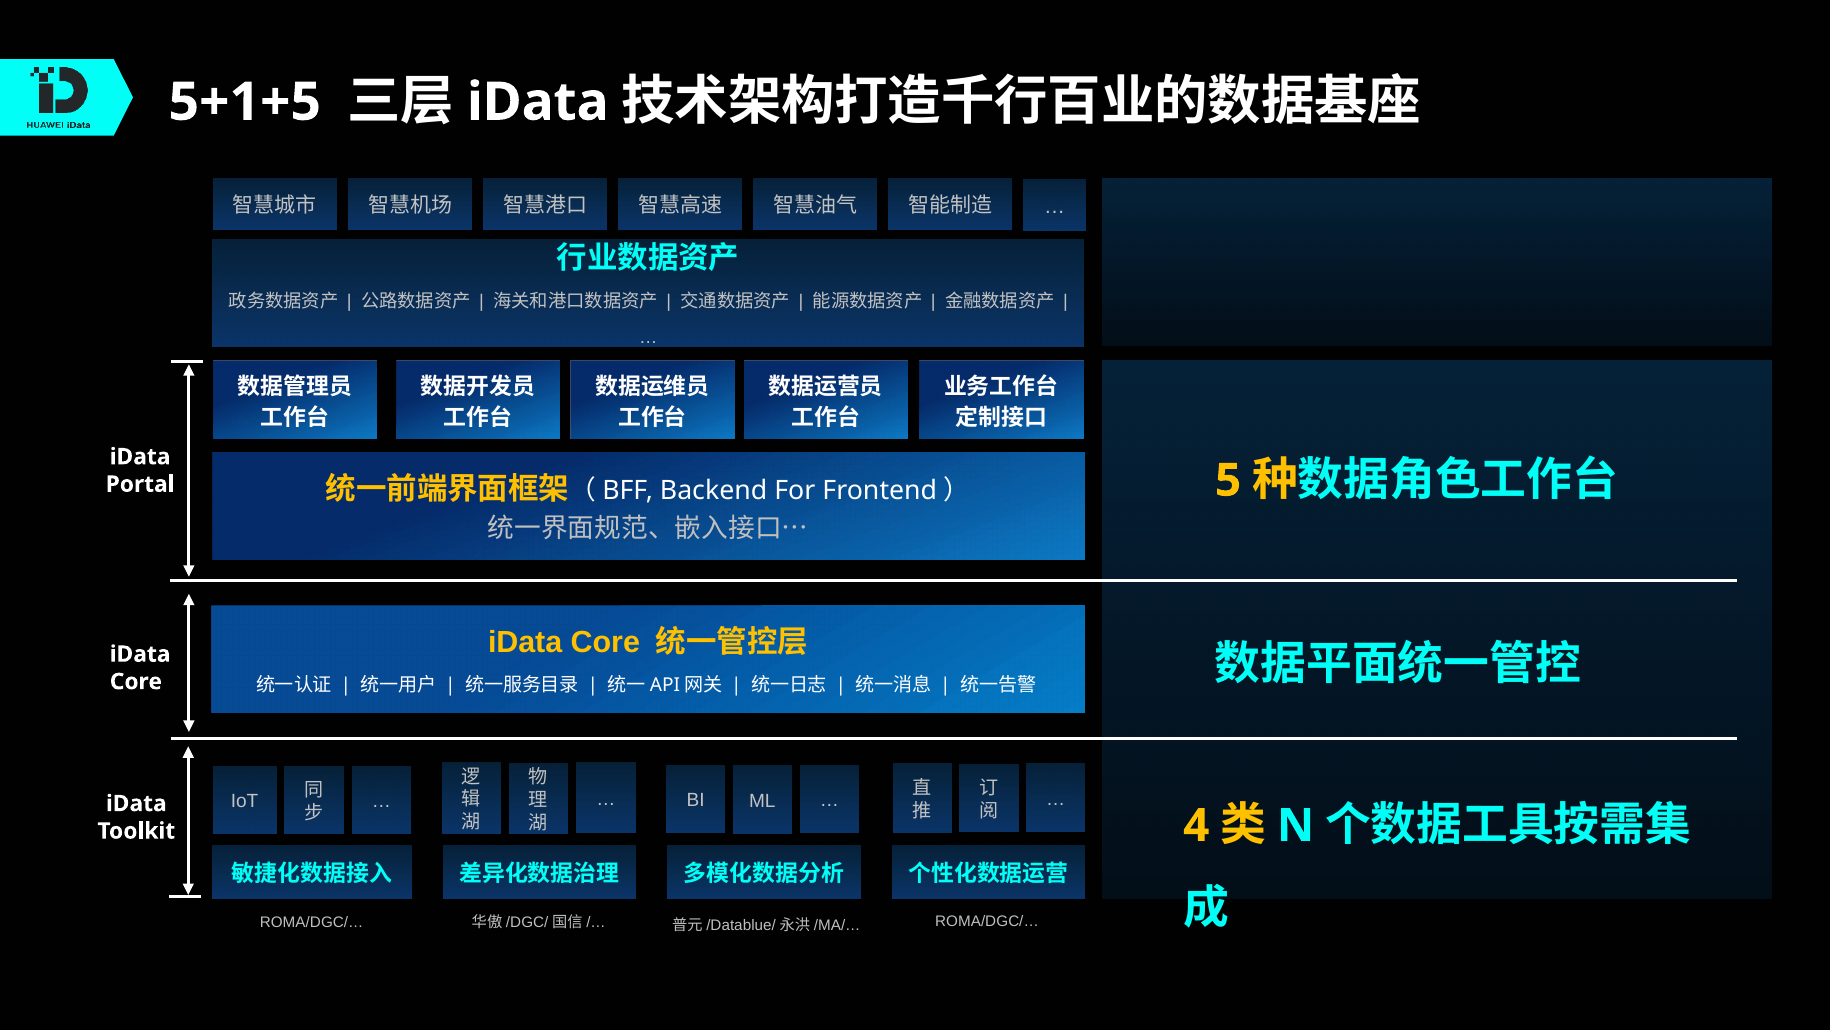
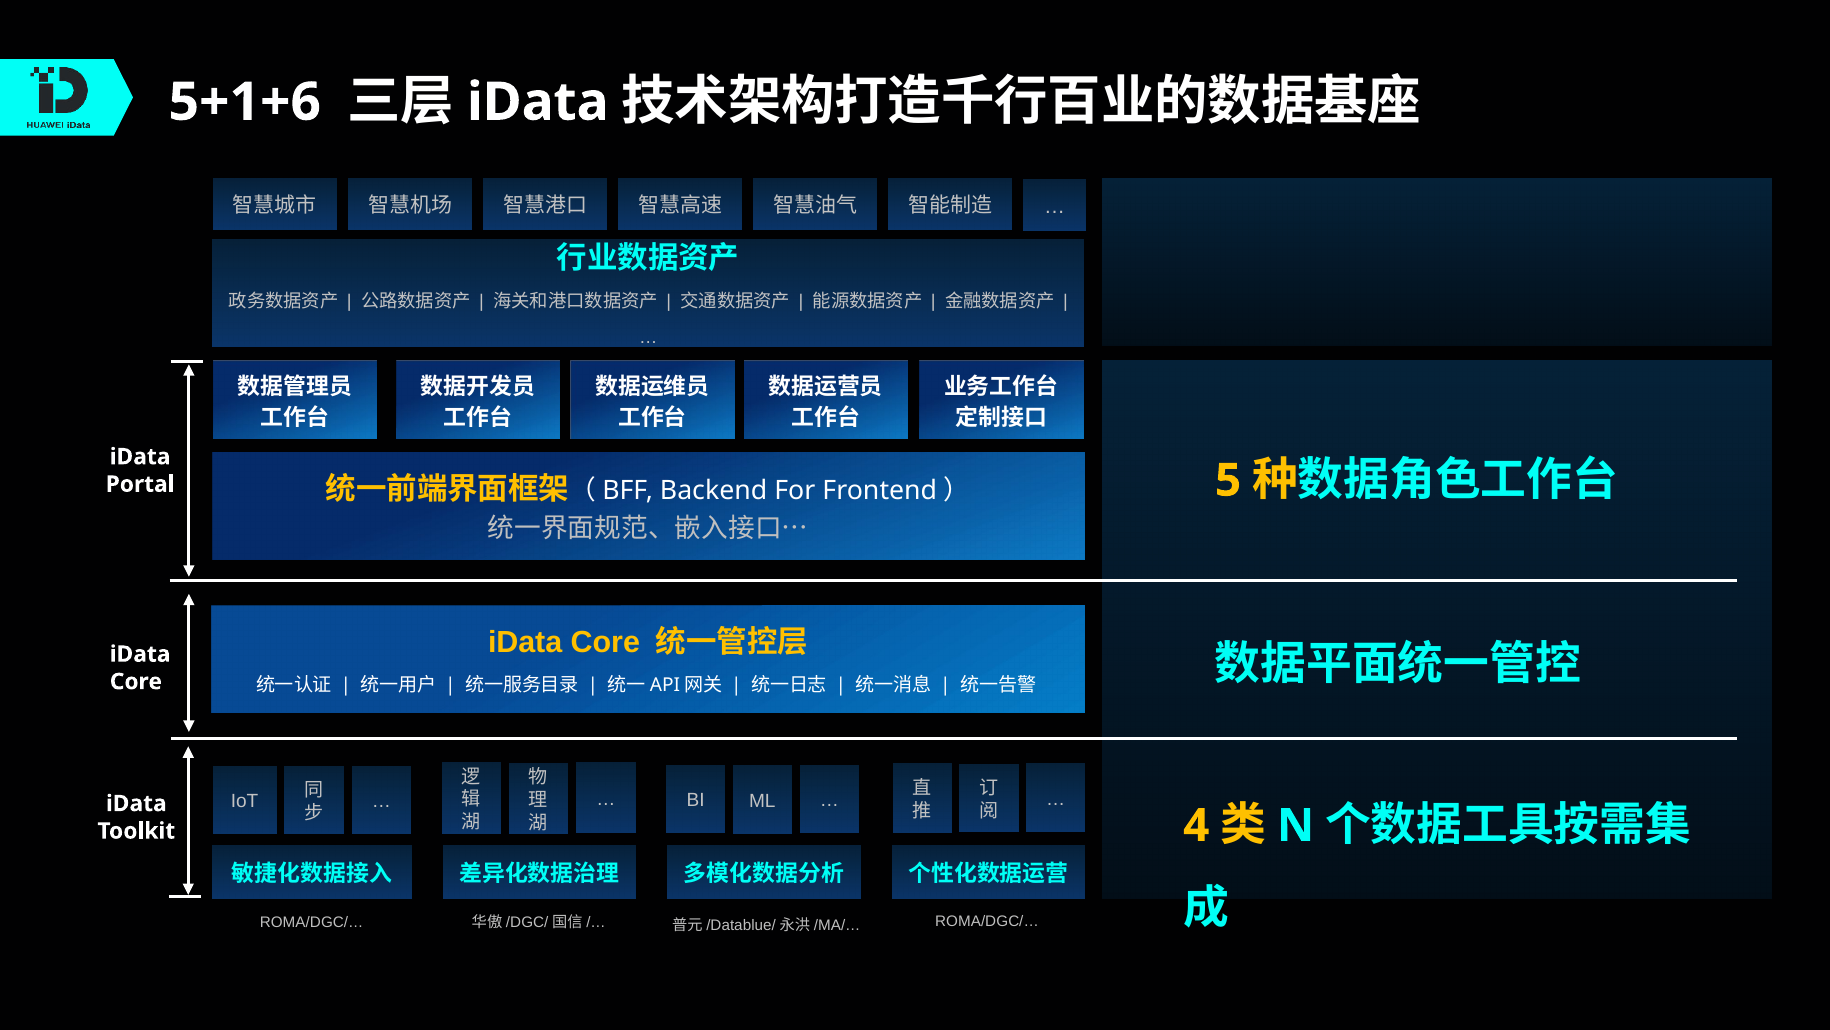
5+1+5: 5+1+5 -> 5+1+6 (245, 102)
